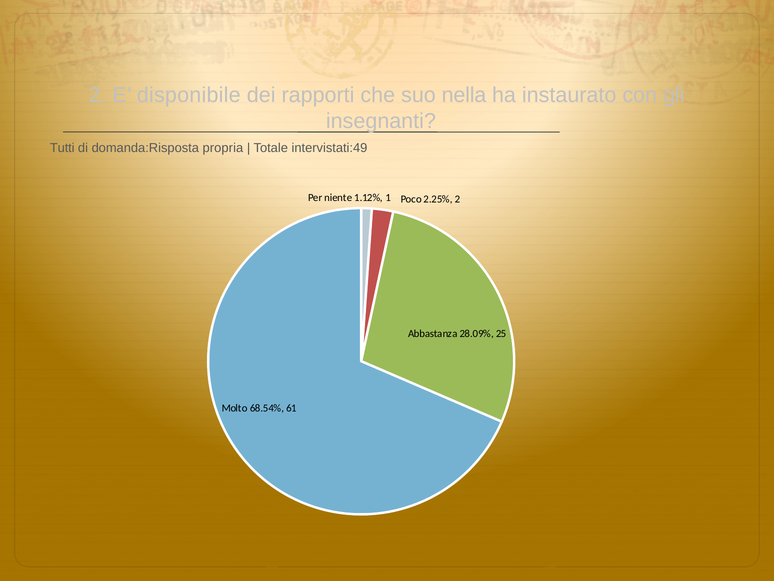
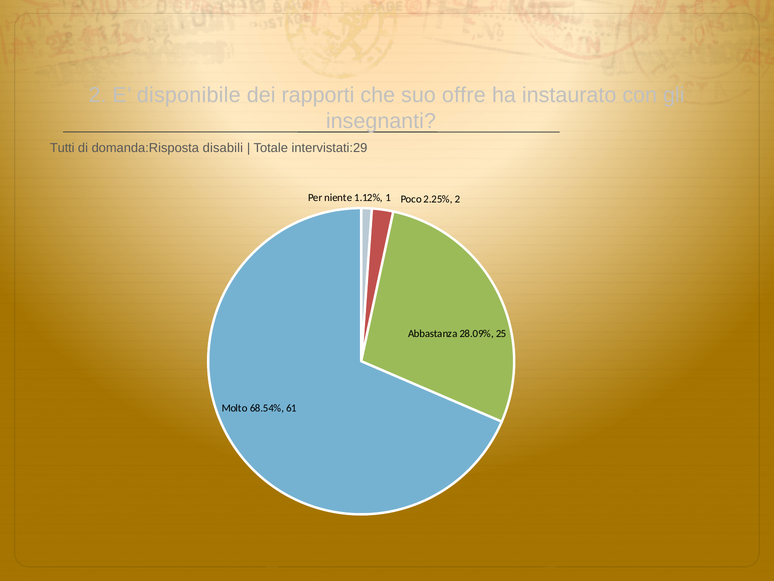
nella: nella -> offre (464, 95)
propria: propria -> disabili (223, 148)
intervistati:49: intervistati:49 -> intervistati:29 (329, 148)
